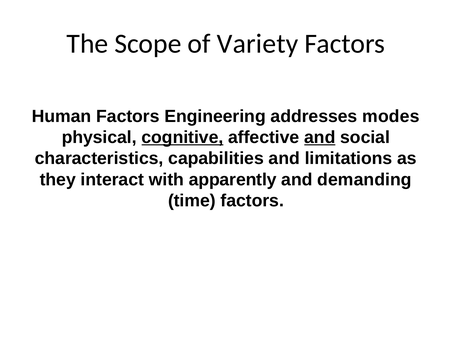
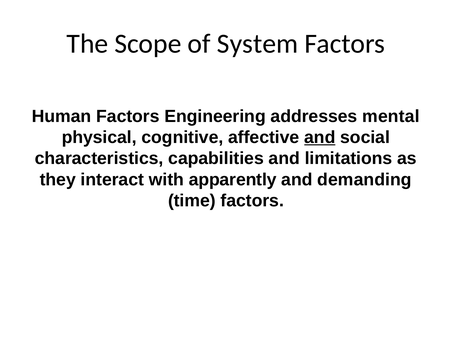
Variety: Variety -> System (258, 44)
modes: modes -> mental (391, 116)
cognitive underline: present -> none (182, 137)
